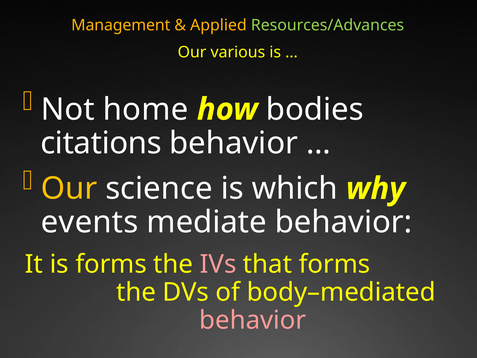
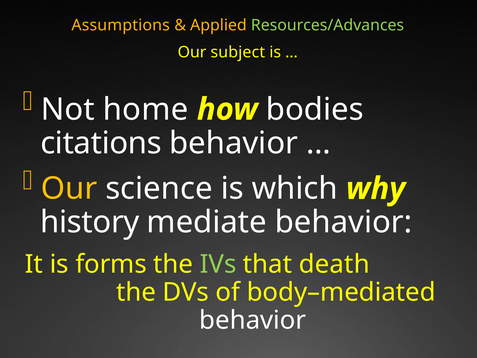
Management: Management -> Assumptions (121, 25)
various: various -> subject (238, 52)
events: events -> history (90, 222)
IVs colour: pink -> light green (218, 264)
that forms: forms -> death (334, 264)
behavior colour: pink -> white (253, 320)
